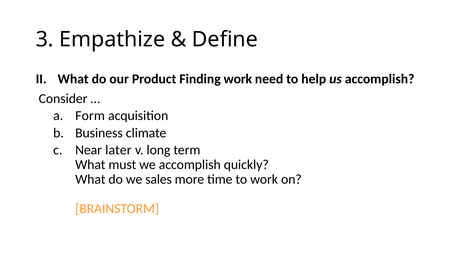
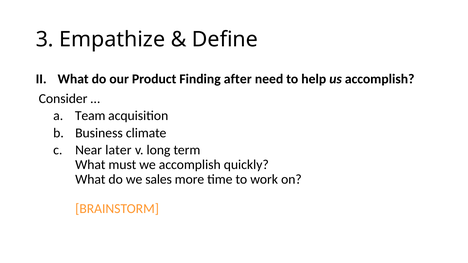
Finding work: work -> after (238, 79)
Form: Form -> Team (90, 116)
